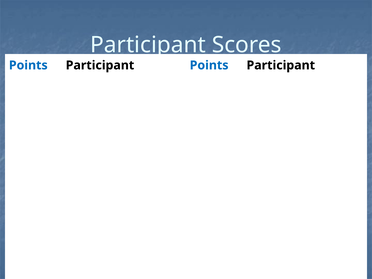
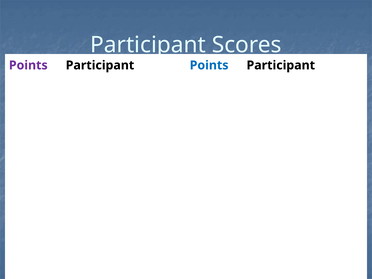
Points colour: blue -> purple (28, 65)
